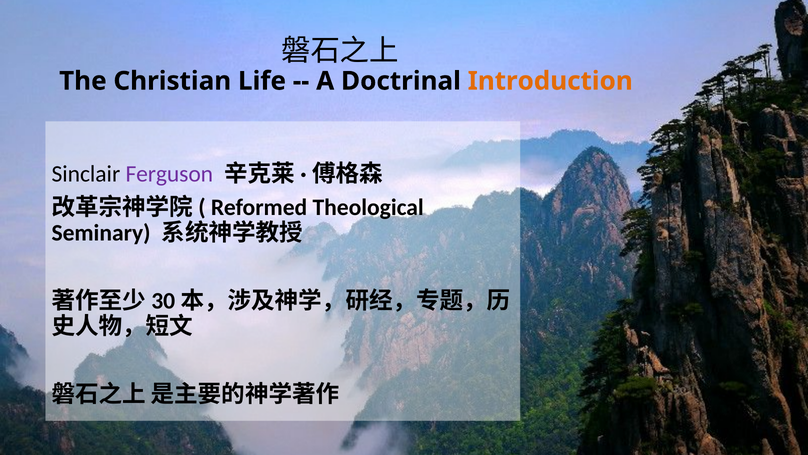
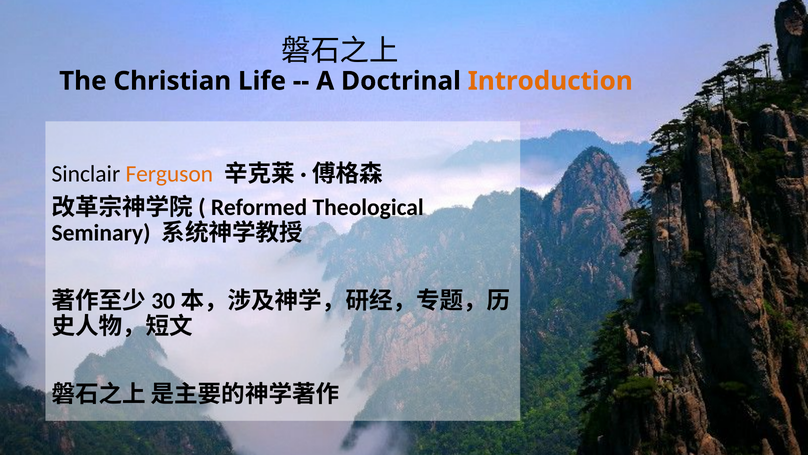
Ferguson colour: purple -> orange (169, 174)
